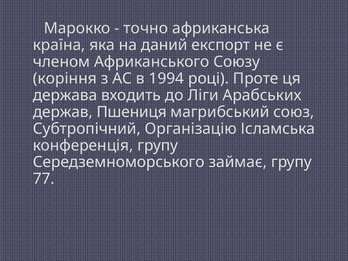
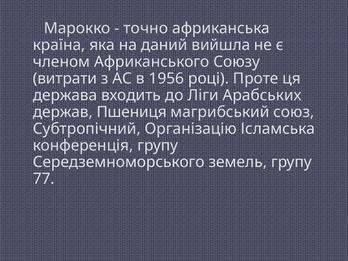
експорт: експорт -> вийшла (221, 45)
коріння: коріння -> витрати (65, 79)
1994: 1994 -> 1956 (166, 79)
займає: займає -> земель (238, 162)
